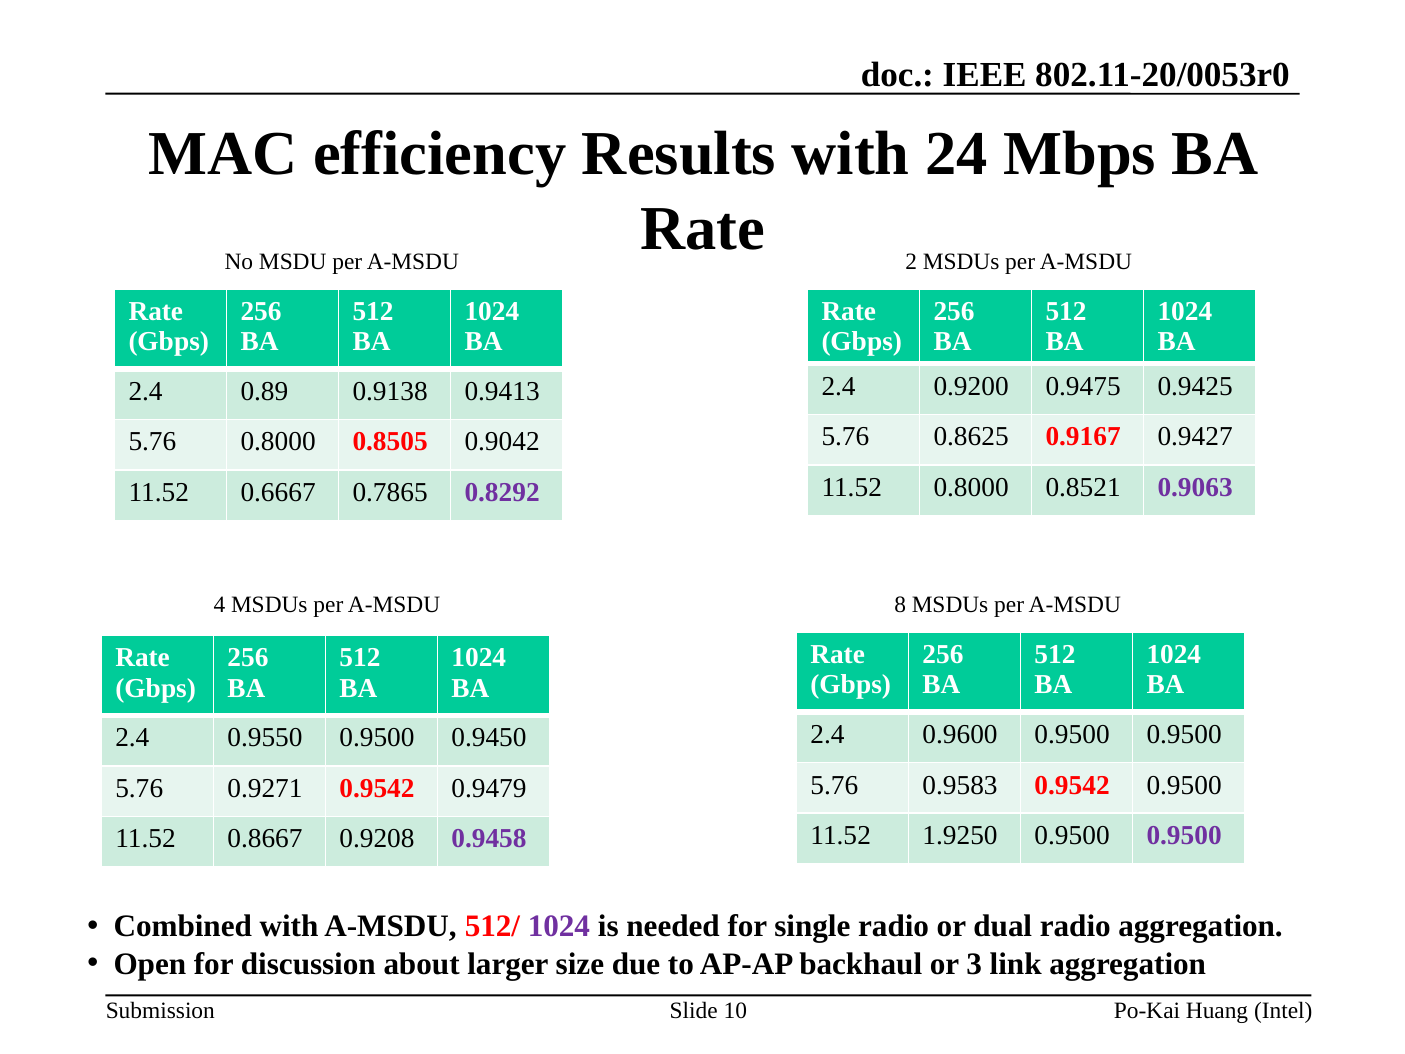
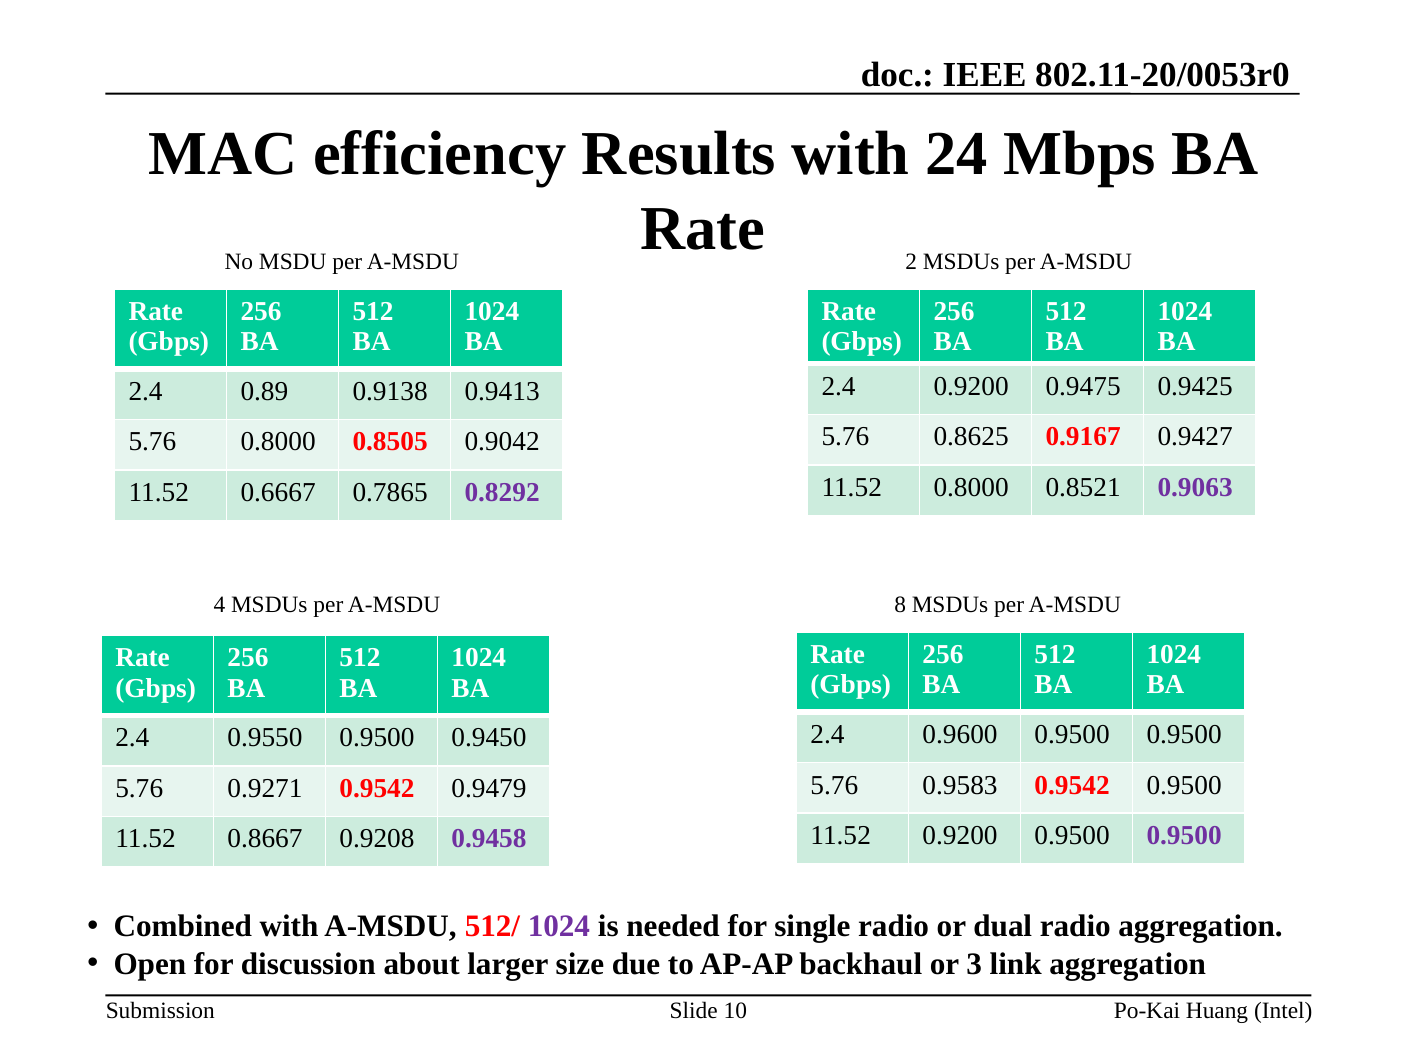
11.52 1.9250: 1.9250 -> 0.9200 (960, 835)
